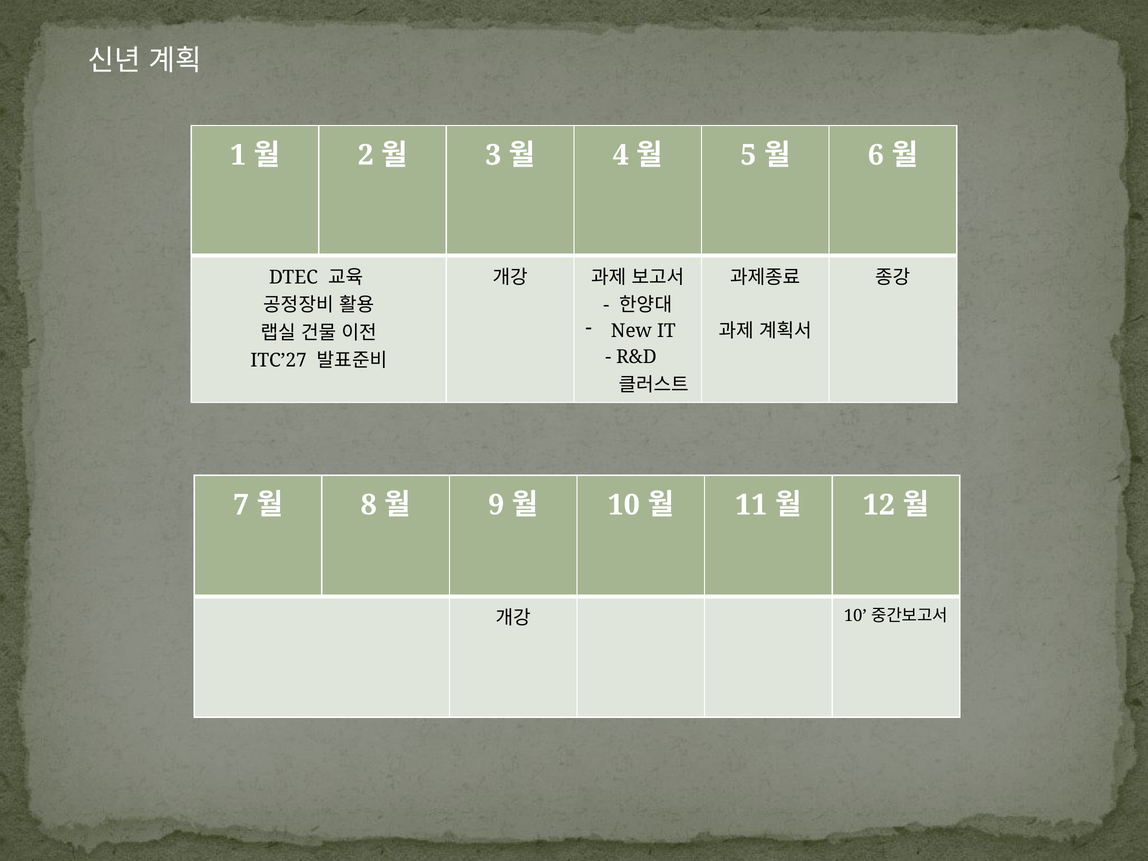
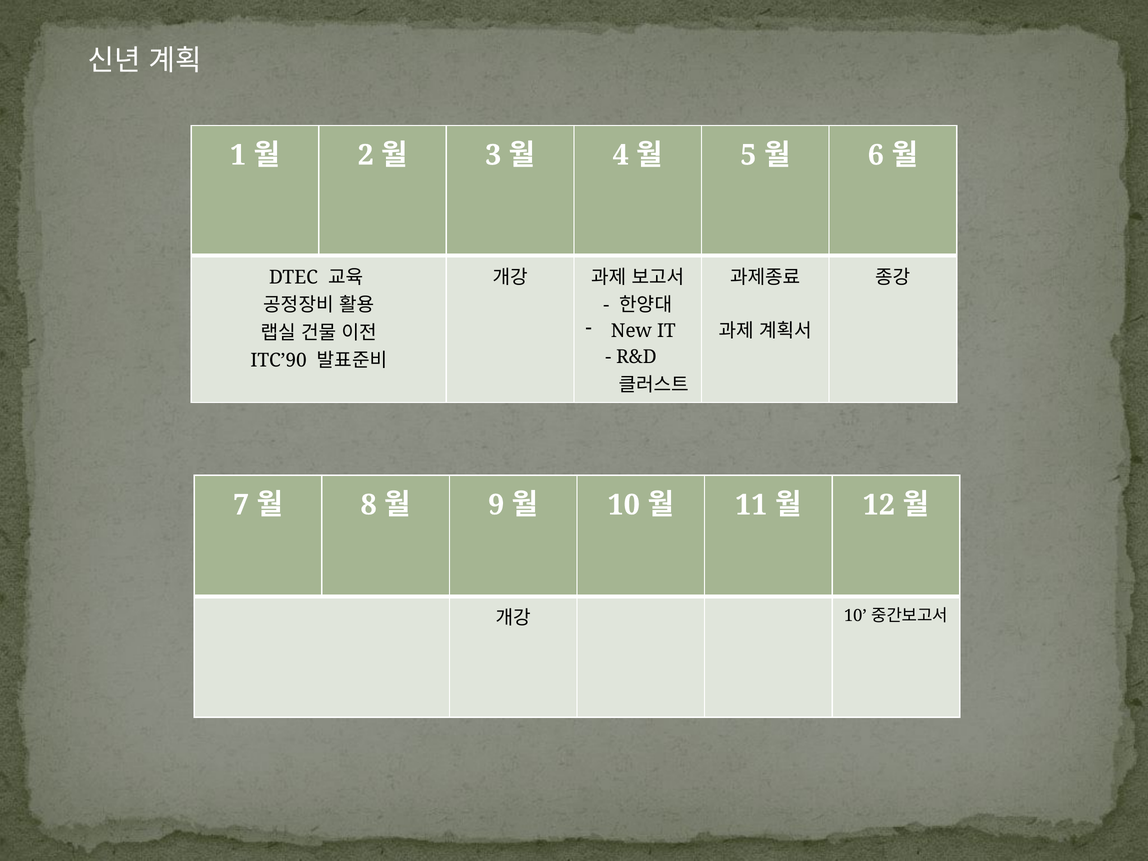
ITC’27: ITC’27 -> ITC’90 (279, 360)
